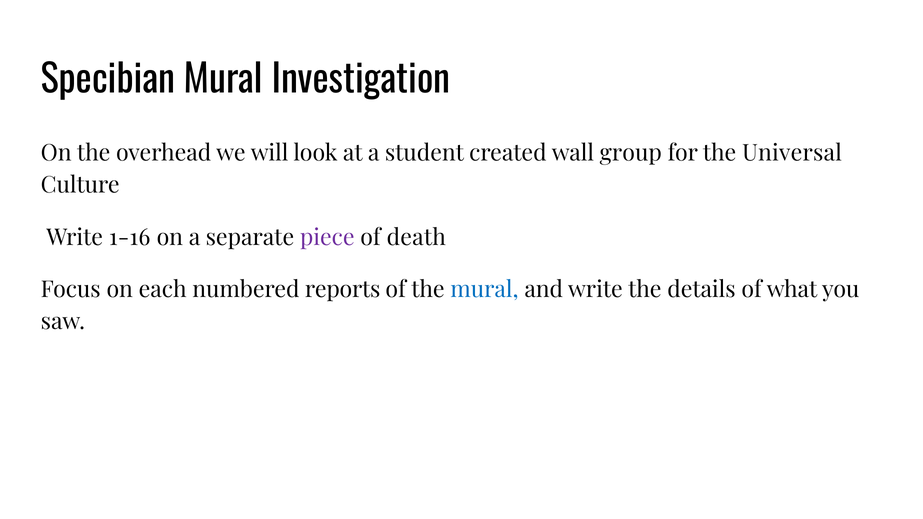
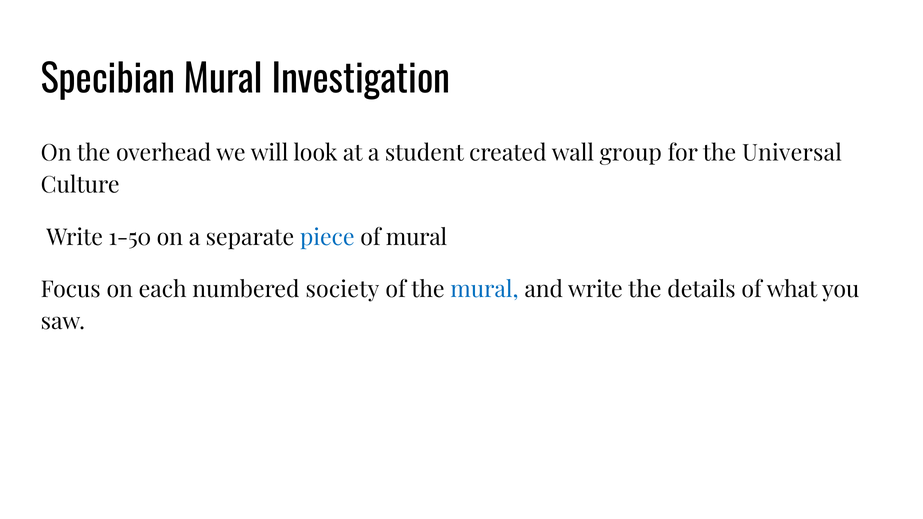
1-16: 1-16 -> 1-50 (130, 238)
piece colour: purple -> blue (327, 238)
of death: death -> mural (417, 238)
reports: reports -> society (342, 290)
